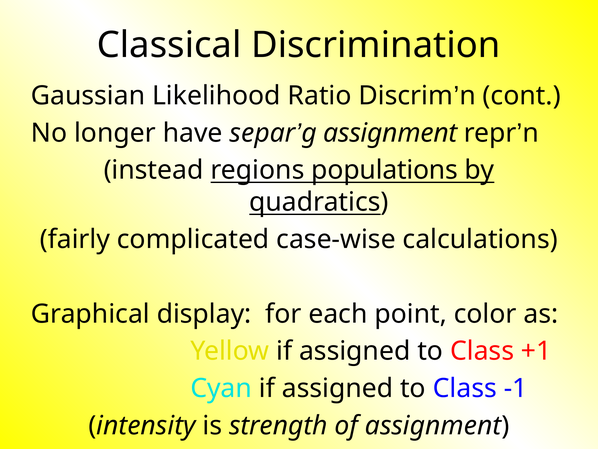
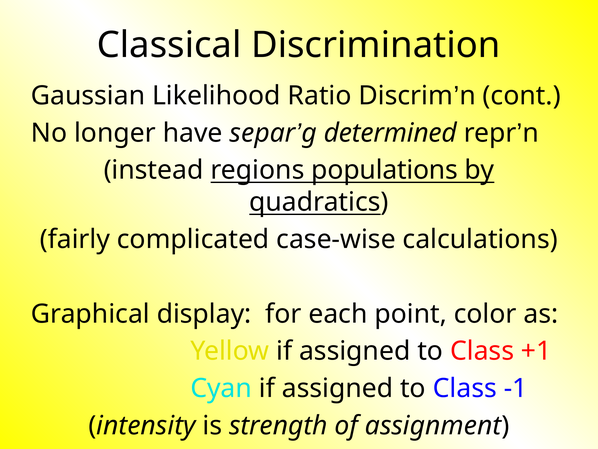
assignment: assignment -> determined (390, 133)
